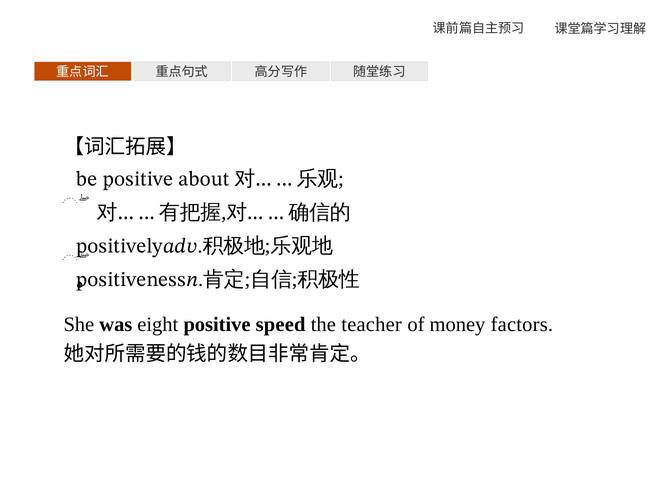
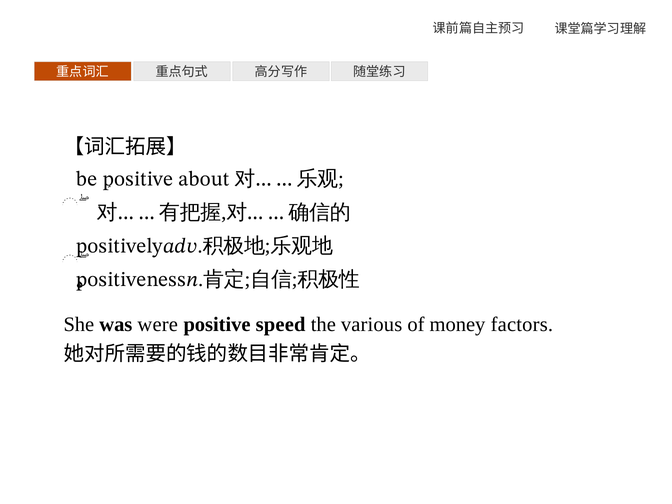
eight: eight -> were (158, 324)
teacher: teacher -> various (372, 324)
